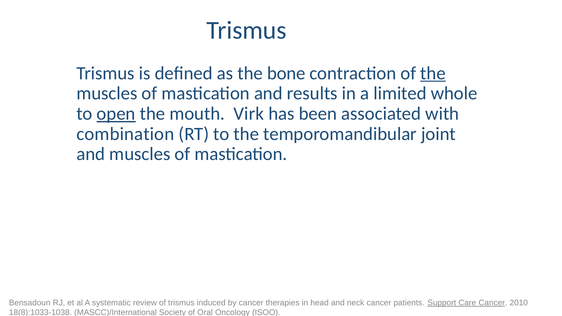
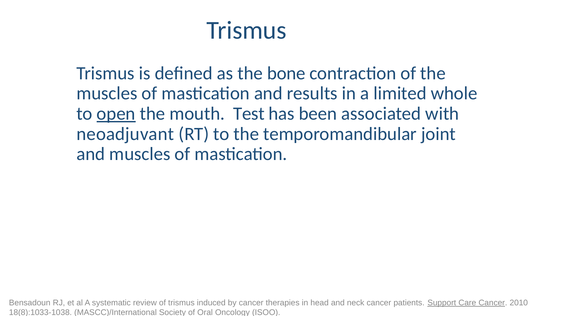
the underline: present -> none (433, 73)
Virk: Virk -> Test (249, 114)
combination: combination -> neoadjuvant (125, 134)
